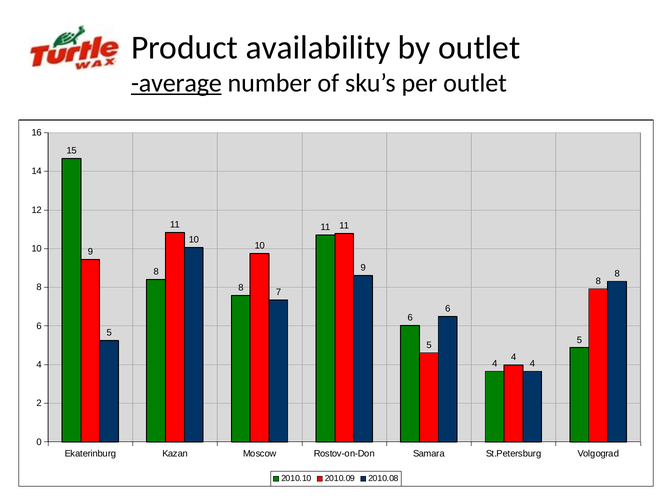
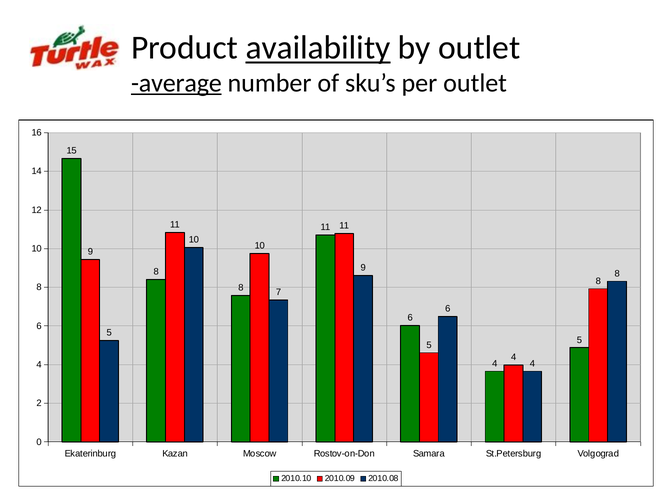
availability underline: none -> present (318, 48)
